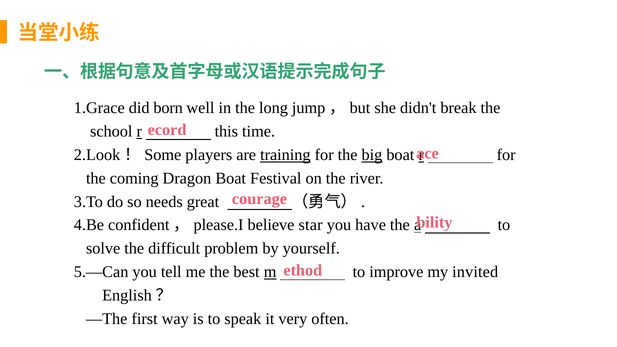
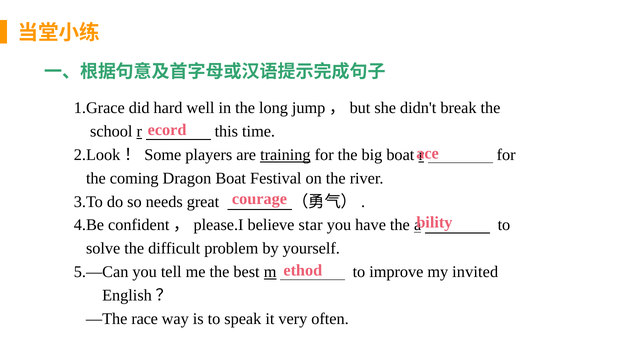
born: born -> hard (168, 108)
big underline: present -> none (372, 155)
first: first -> race (145, 319)
